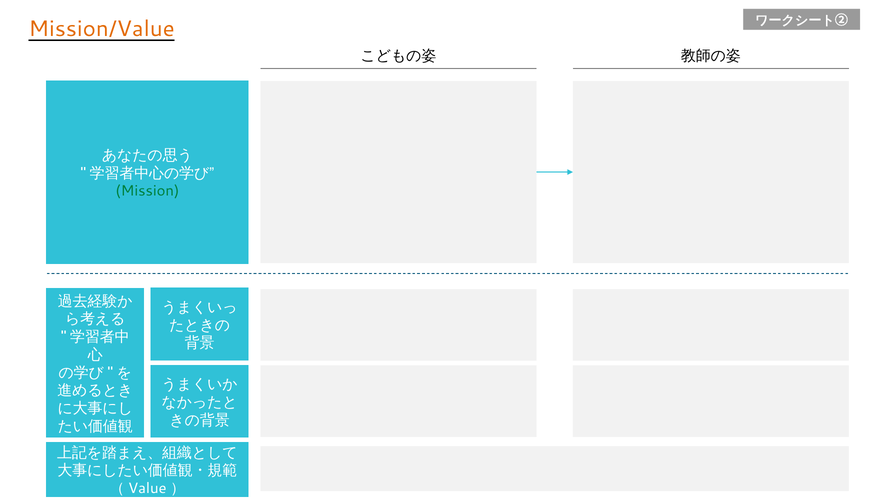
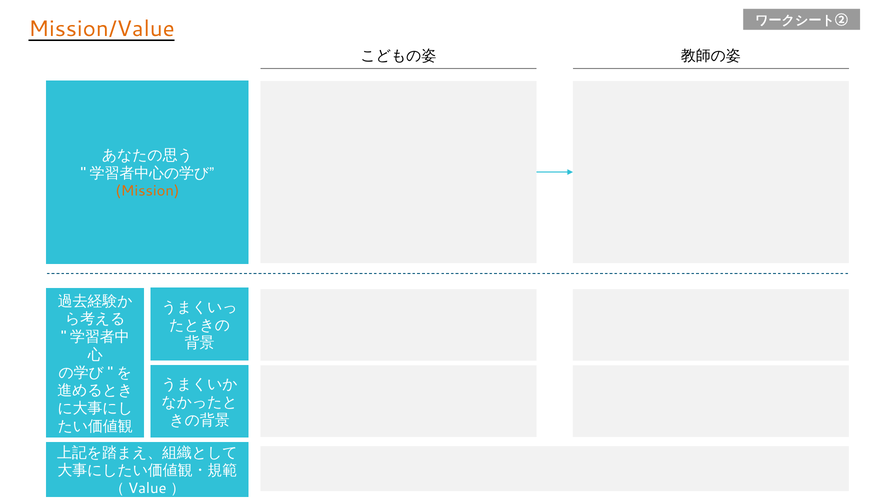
Mission colour: green -> orange (147, 191)
